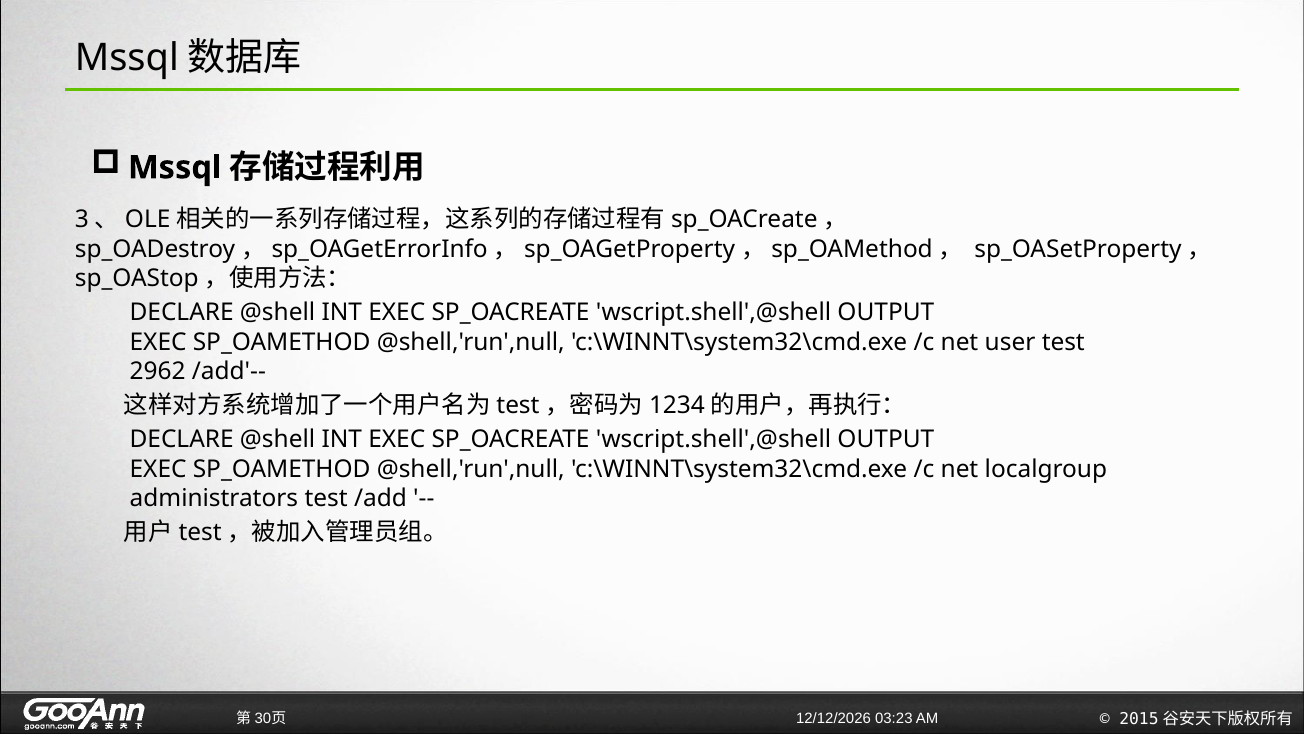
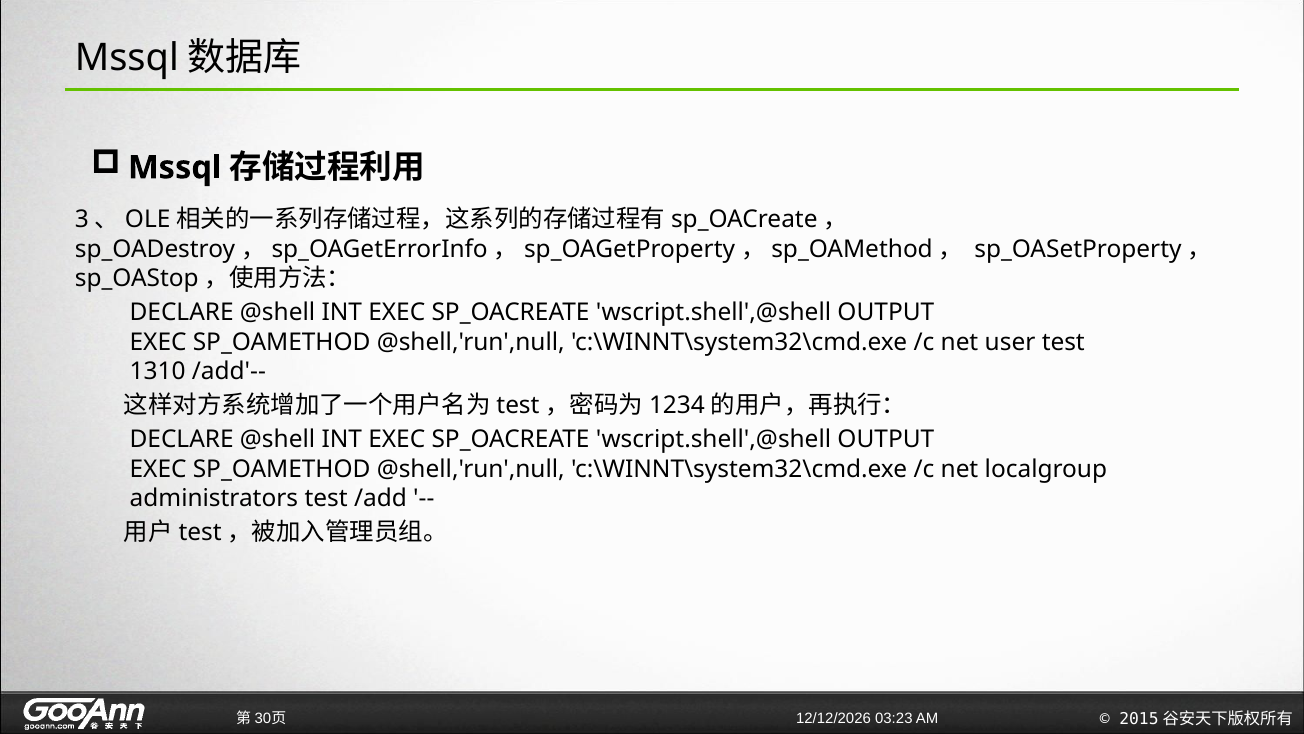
2962: 2962 -> 1310 (158, 371)
